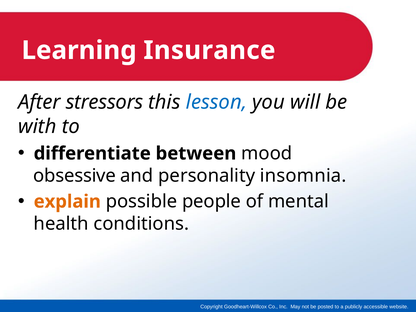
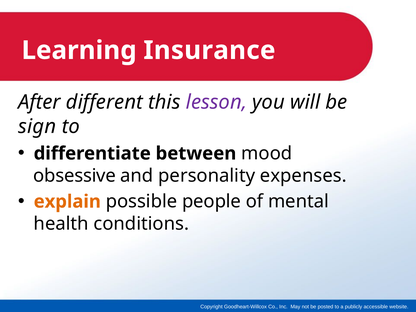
stressors: stressors -> different (104, 102)
lesson colour: blue -> purple (216, 102)
with: with -> sign (37, 127)
insomnia: insomnia -> expenses (303, 176)
